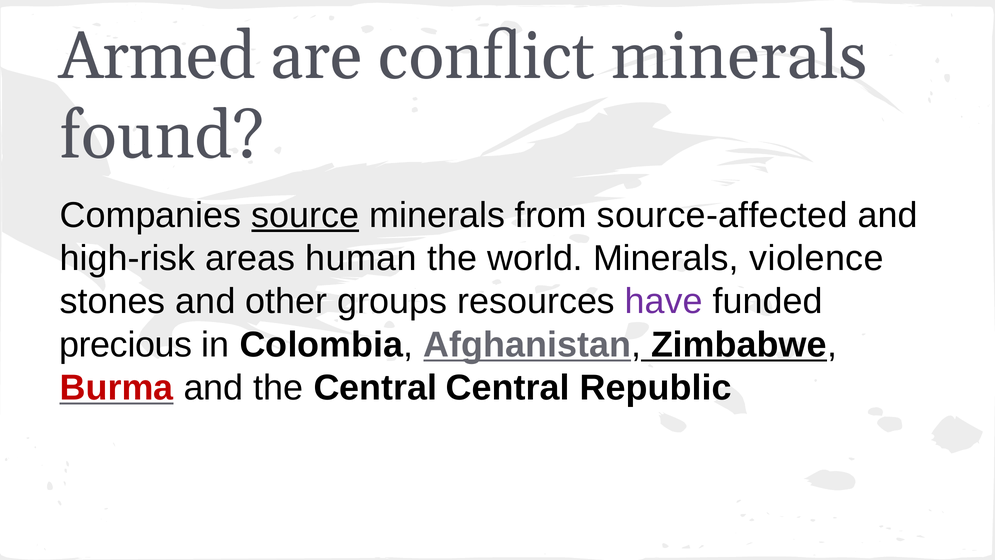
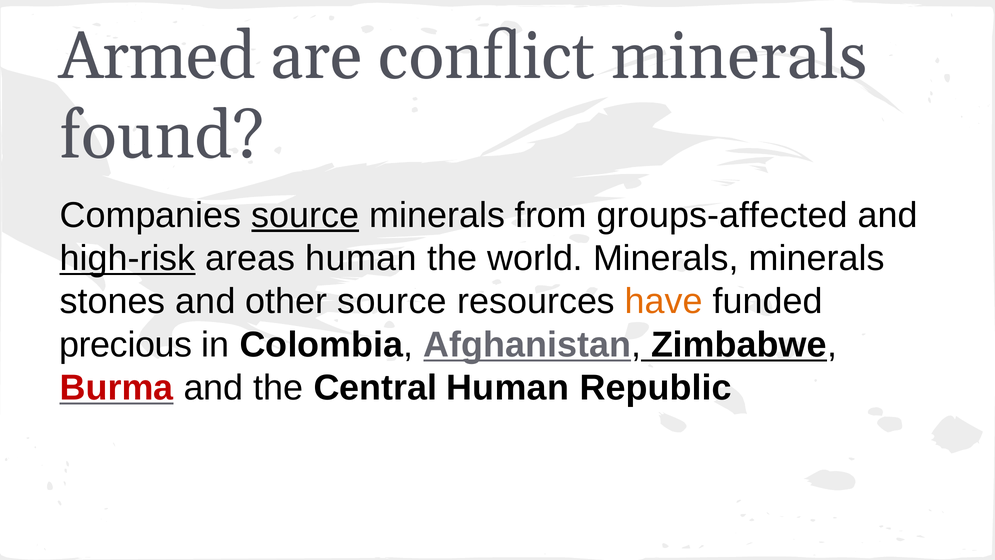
source-affected: source-affected -> groups-affected (722, 215)
high-risk underline: none -> present (128, 258)
Minerals violence: violence -> minerals (817, 258)
other groups: groups -> source (392, 301)
have colour: purple -> orange (664, 301)
Central Central: Central -> Human (508, 388)
